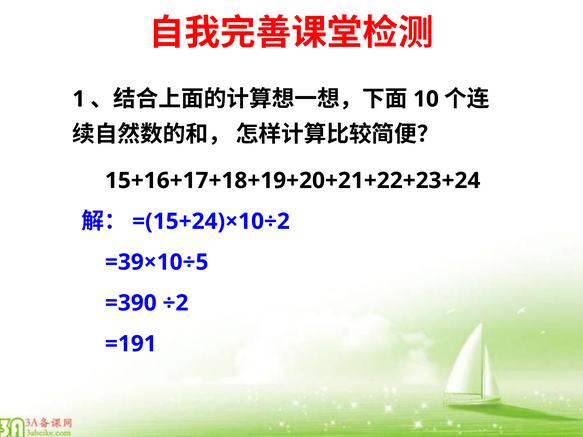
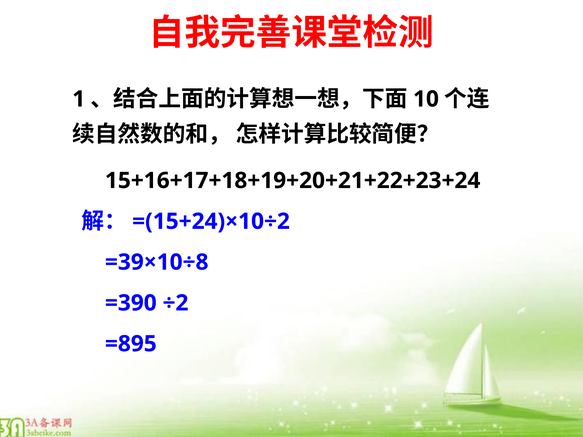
=39×10÷5: =39×10÷5 -> =39×10÷8 (157, 262)
=191: =191 -> =895 (131, 344)
